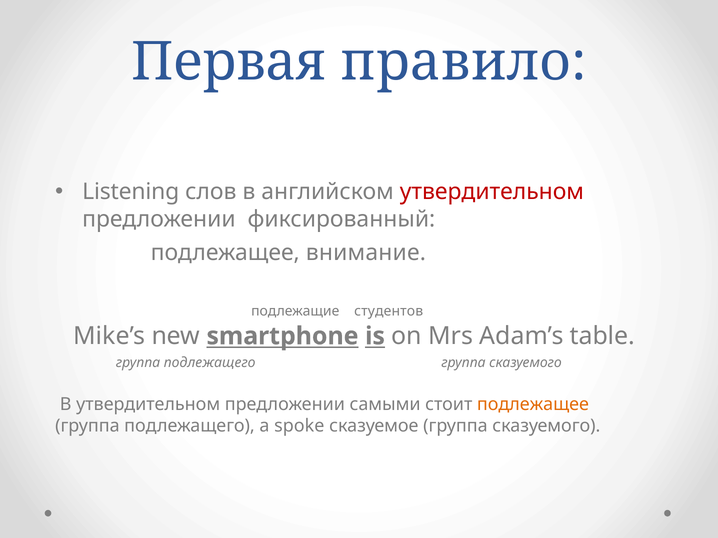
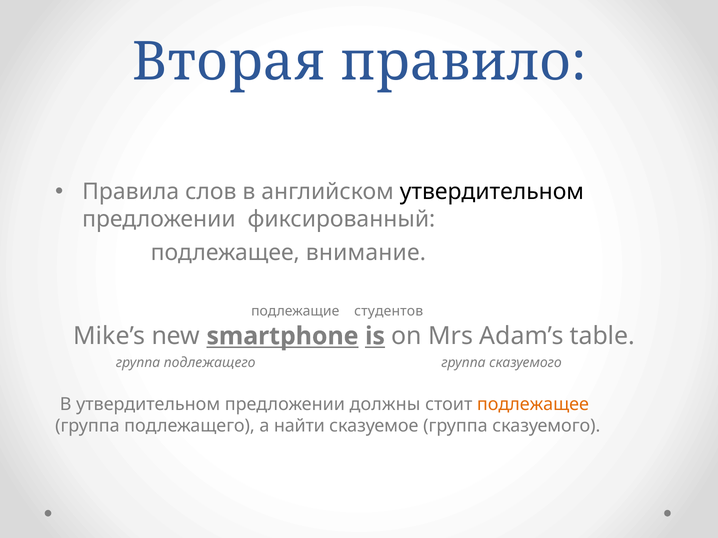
Первая: Первая -> Вторая (229, 62)
Listening: Listening -> Правила (131, 192)
утвердительном colour: red -> black (492, 192)
самыми: самыми -> должны (385, 405)
spoke: spoke -> найти (299, 426)
